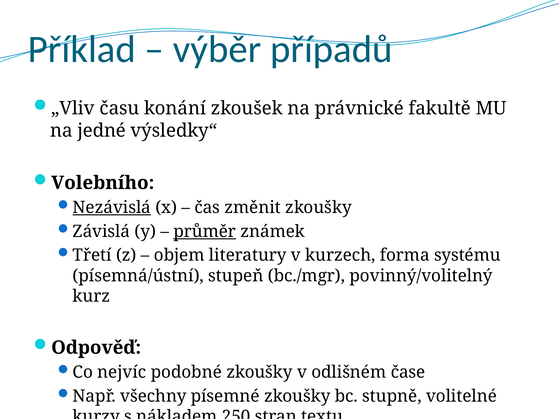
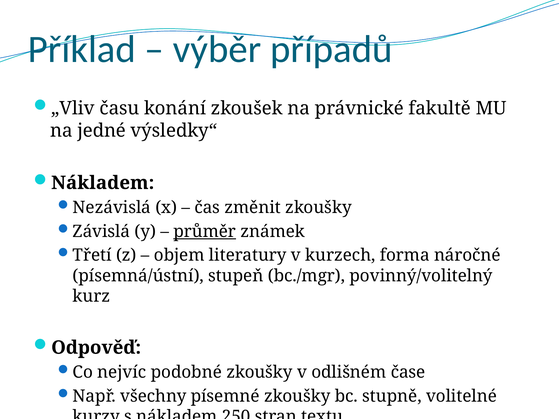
Volebního: Volebního -> Nákladem (103, 183)
Nezávislá underline: present -> none (112, 208)
systému: systému -> náročné (467, 255)
